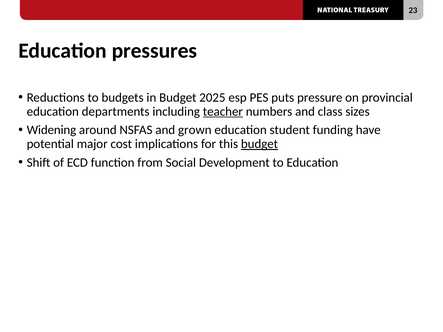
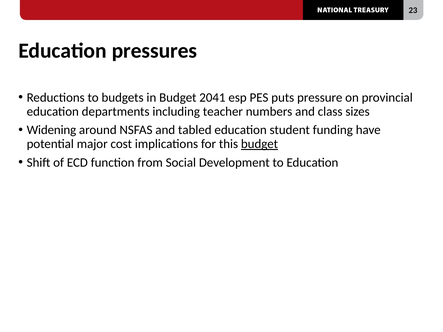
2025: 2025 -> 2041 (212, 98)
teacher underline: present -> none (223, 112)
grown: grown -> tabled (195, 130)
